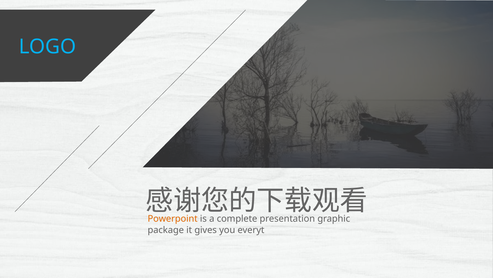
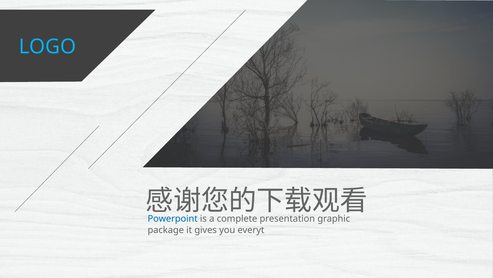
Powerpoint colour: orange -> blue (173, 218)
